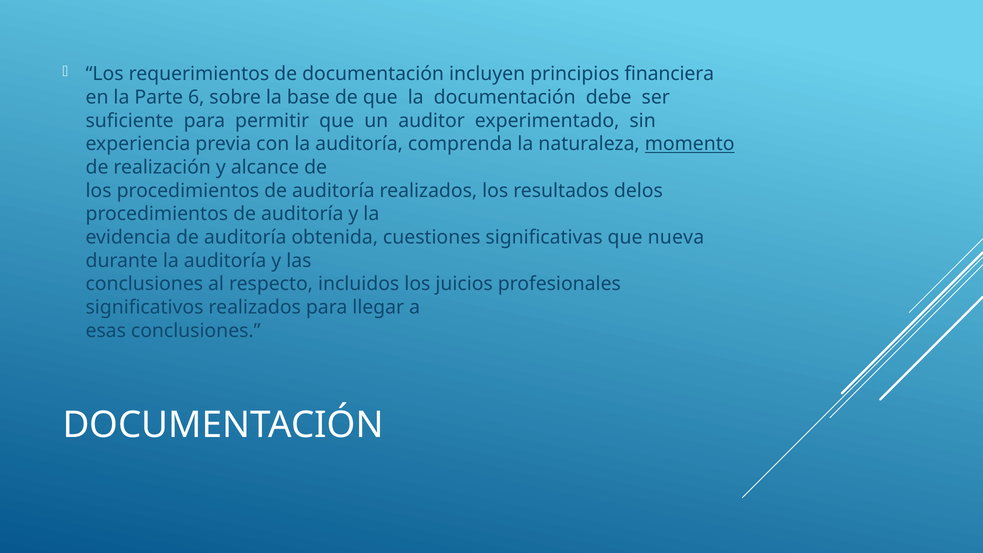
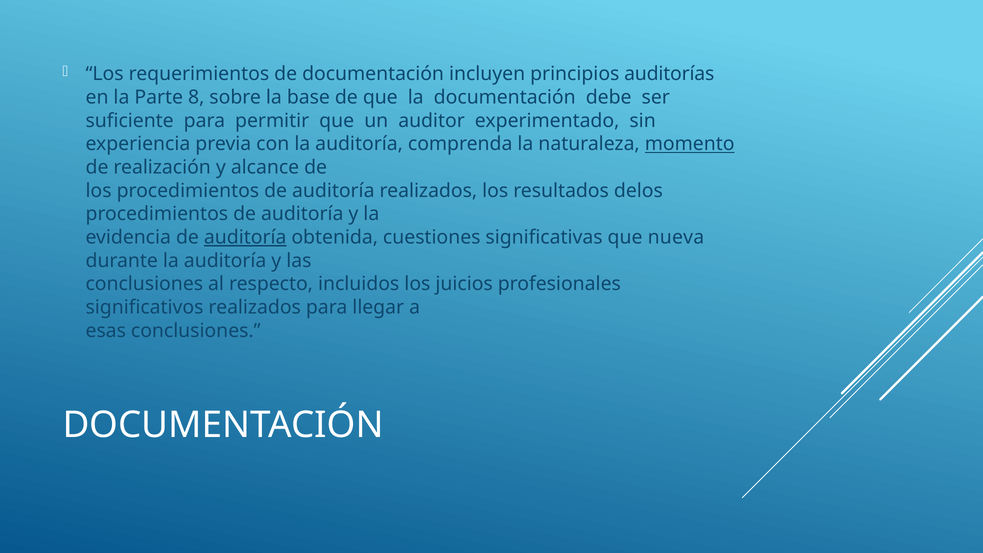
financiera: financiera -> auditorías (669, 74)
6: 6 -> 8 (196, 97)
auditoría underline: none -> present (245, 237)
